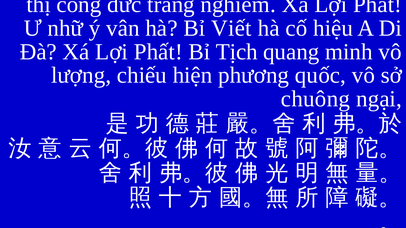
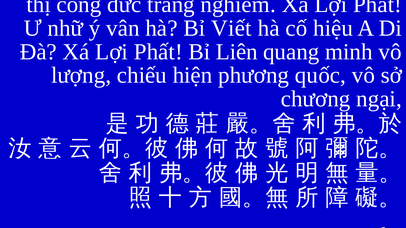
Tịch: Tịch -> Liên (237, 52)
chuông: chuông -> chương (316, 99)
